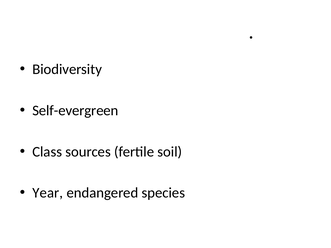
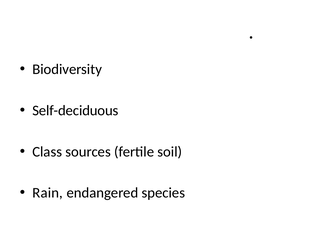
Self-evergreen: Self-evergreen -> Self-deciduous (75, 111)
Year: Year -> Rain (48, 193)
